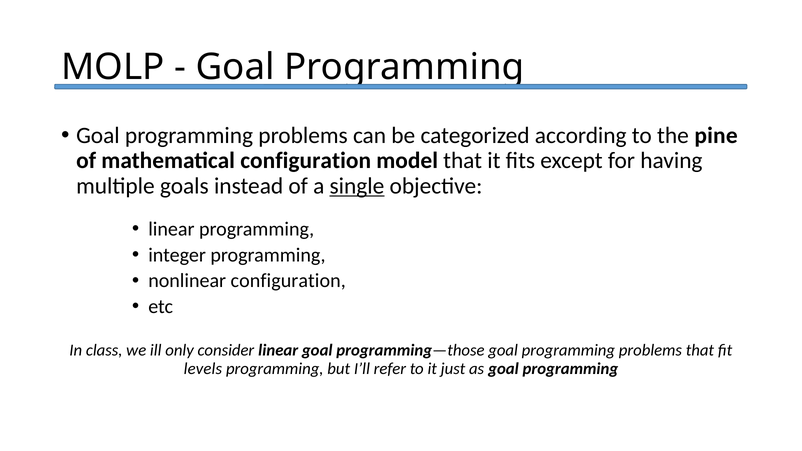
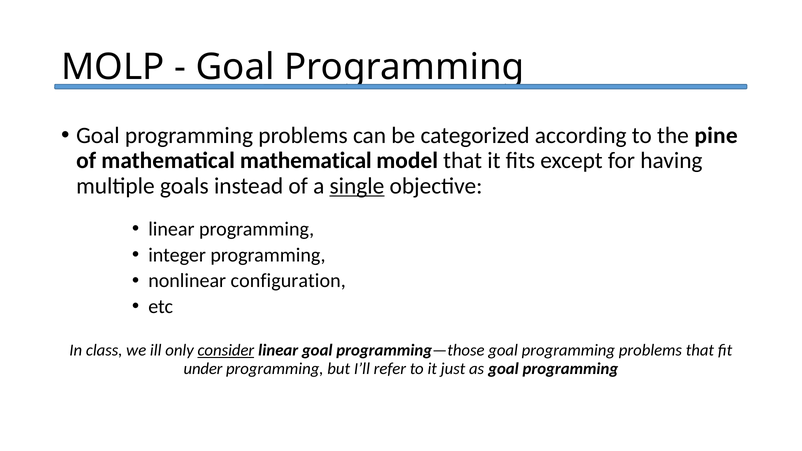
mathematical configuration: configuration -> mathematical (306, 161)
consider underline: none -> present (226, 351)
levels: levels -> under (203, 369)
